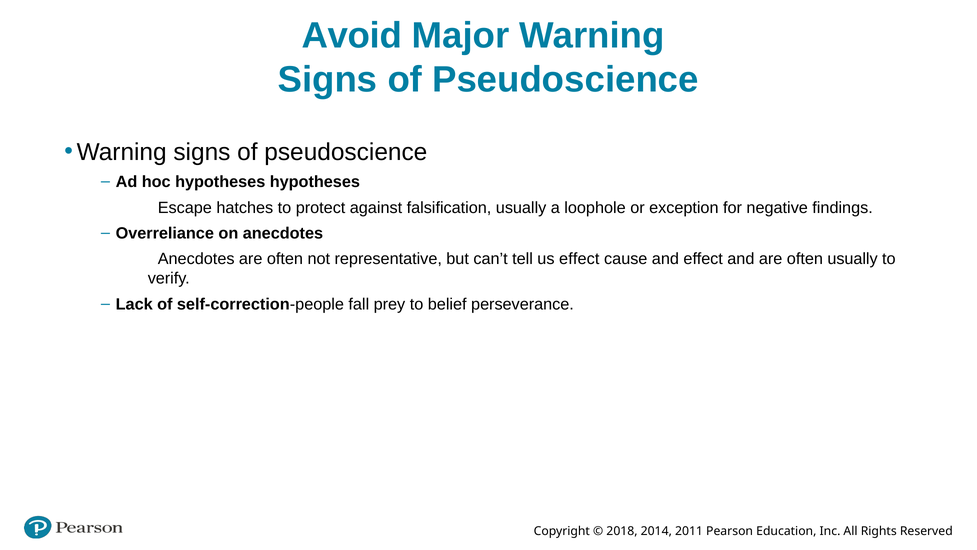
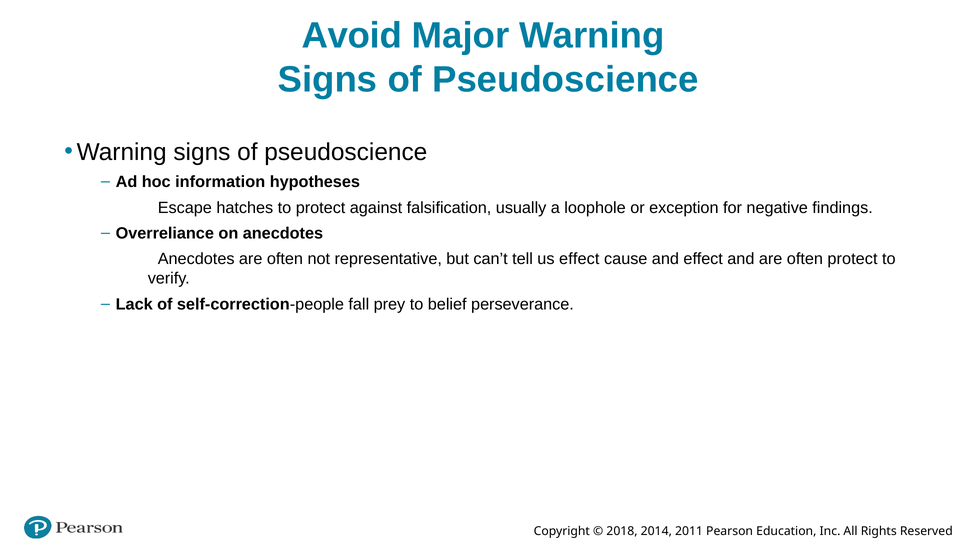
hoc hypotheses: hypotheses -> information (220, 182)
often usually: usually -> protect (852, 259)
